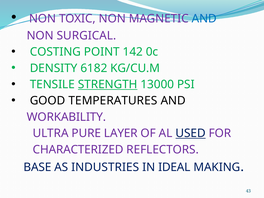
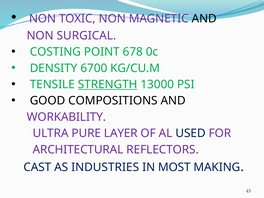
AND colour: blue -> black (204, 19)
142: 142 -> 678 (133, 52)
6182: 6182 -> 6700 (94, 68)
TEMPERATURES: TEMPERATURES -> COMPOSITIONS (113, 101)
USED underline: present -> none (191, 133)
CHARACTERIZED: CHARACTERIZED -> ARCHITECTURAL (78, 150)
BASE: BASE -> CAST (37, 167)
IDEAL: IDEAL -> MOST (174, 167)
